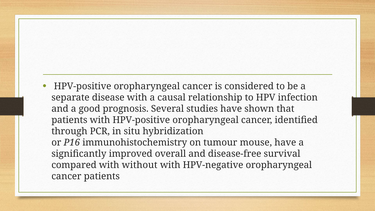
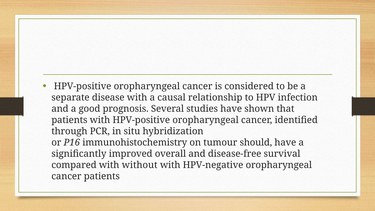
mouse: mouse -> should (256, 143)
